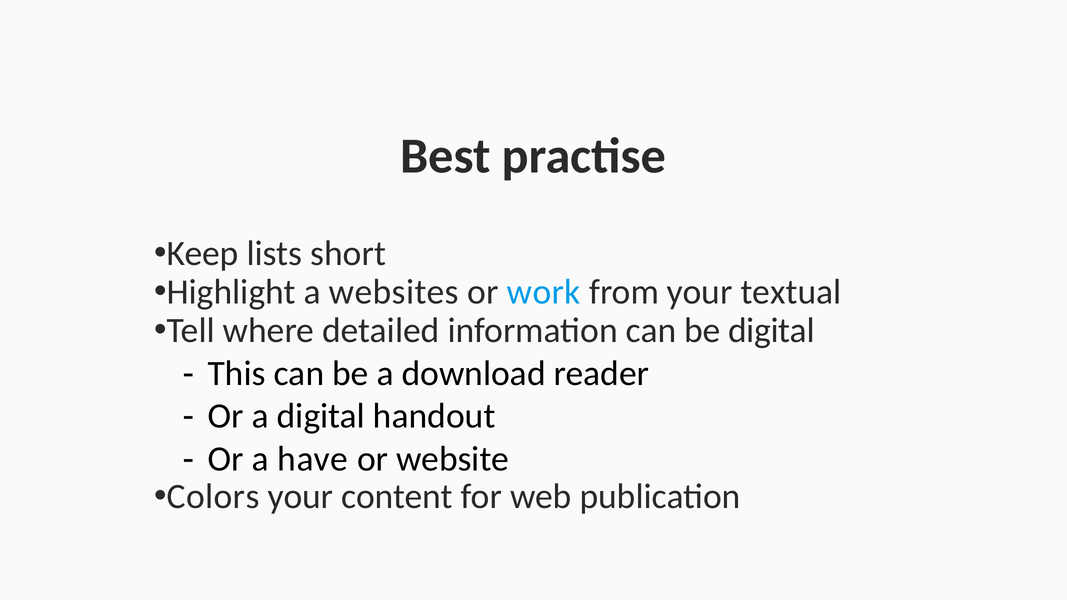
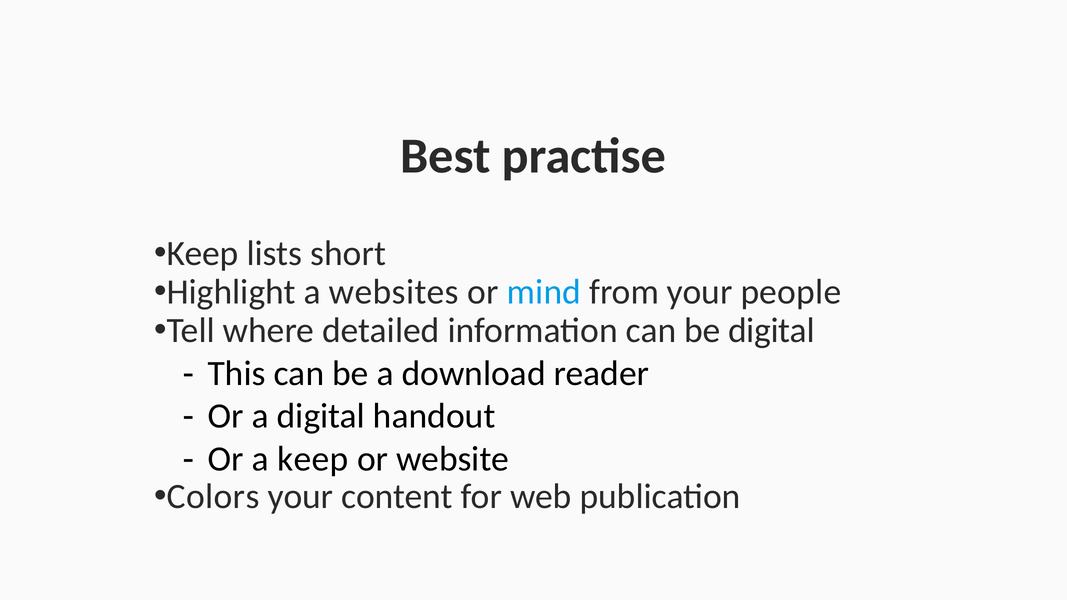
work: work -> mind (544, 292)
textual: textual -> people (791, 292)
a have: have -> keep (313, 459)
